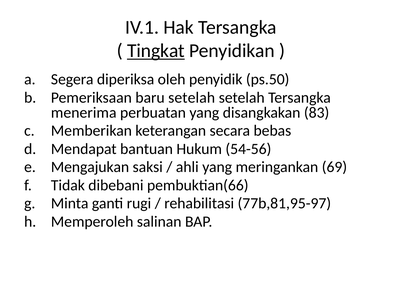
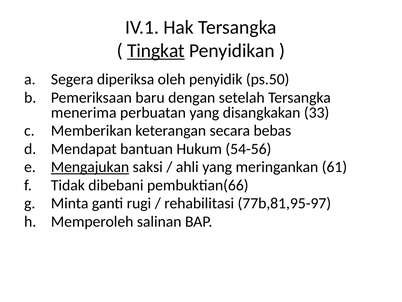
baru setelah: setelah -> dengan (192, 97)
83: 83 -> 33 (317, 112)
Mengajukan underline: none -> present (90, 167)
69: 69 -> 61 (334, 167)
